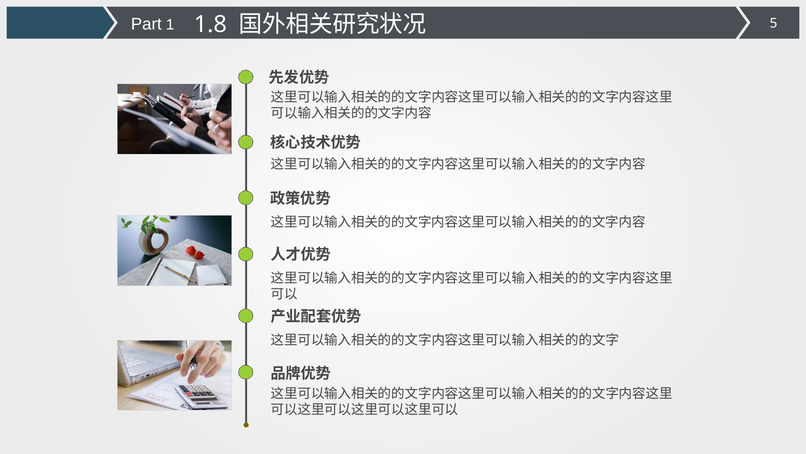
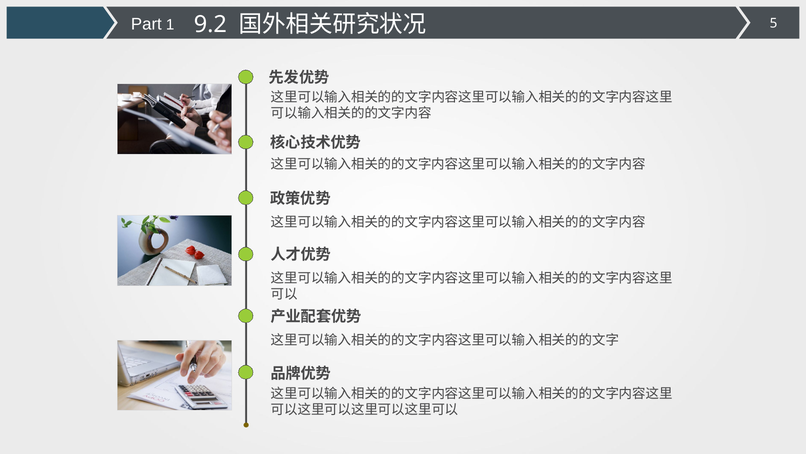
1.8: 1.8 -> 9.2 (210, 25)
